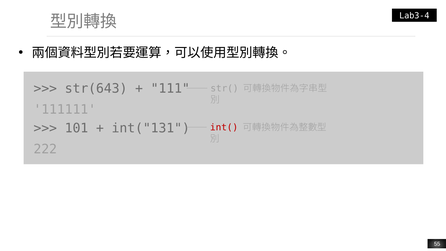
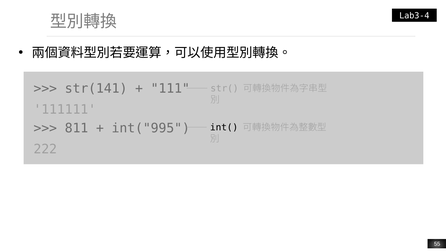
str(643: str(643 -> str(141 (96, 88)
101: 101 -> 811 (77, 128)
int("131: int("131 -> int("995 (151, 128)
int( colour: red -> black (224, 127)
